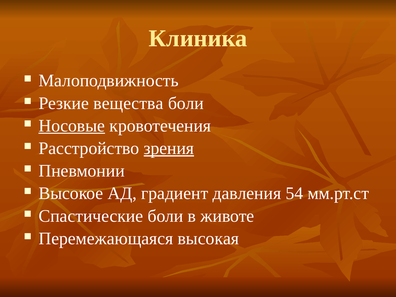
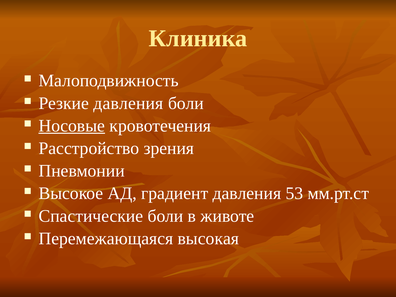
Резкие вещества: вещества -> давления (128, 103)
зрения underline: present -> none (169, 148)
54: 54 -> 53 (294, 193)
